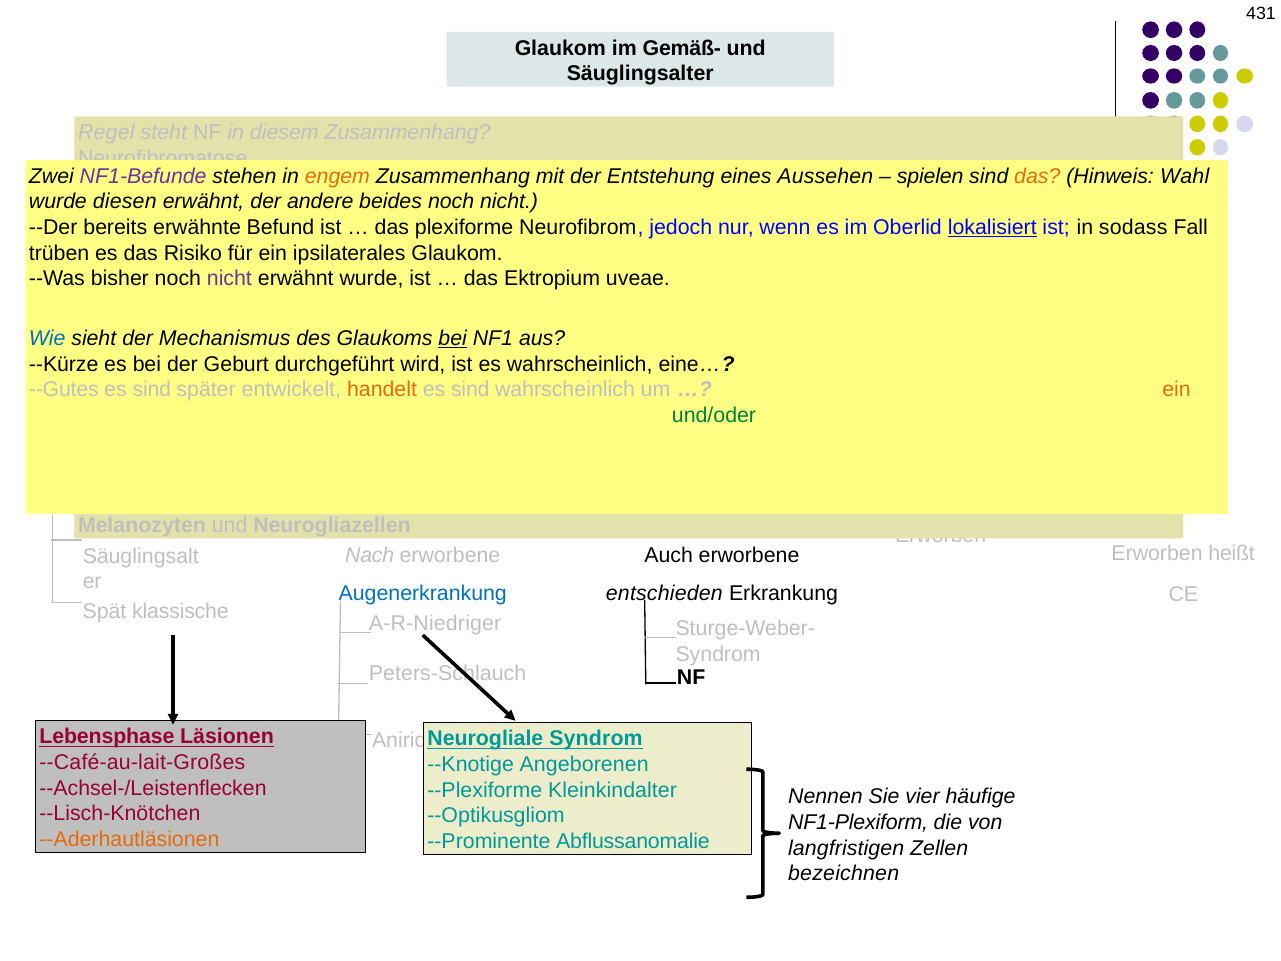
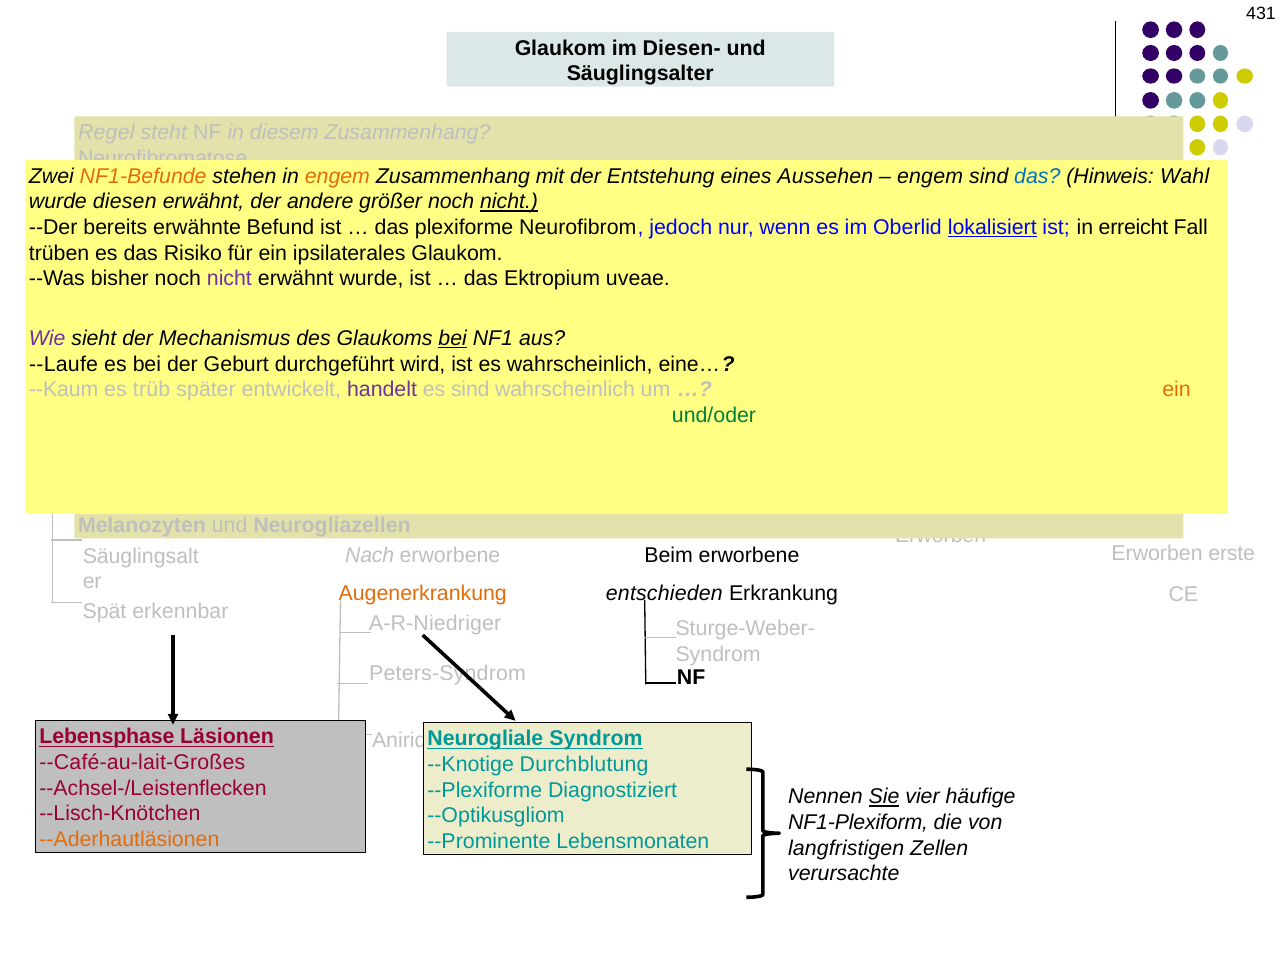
Gemäß-: Gemäß- -> Diesen- (682, 48)
NF1-Befunde colour: purple -> orange (143, 176)
spielen: spielen -> engem (930, 176)
das colour: orange -> blue (1037, 176)
beides: beides -> größer (391, 202)
nicht underline: none -> present (509, 202)
sodass: sodass -> erreicht (1133, 227)
Wie colour: blue -> purple (47, 338)
--Kürze: --Kürze -> --Laufe (64, 364)
--Gutes: --Gutes -> --Kaum (64, 390)
sind: sind -> trüb (152, 390)
handelt colour: orange -> purple (382, 390)
heißt: heißt -> erste (1232, 553)
Auch: Auch -> Beim (669, 555)
Augenerkrankung colour: blue -> orange (423, 593)
klassische: klassische -> erkennbar (180, 612)
Peters-Schlauch: Peters-Schlauch -> Peters-Syndrom (448, 674)
Angeborenen: Angeborenen -> Durchblutung (584, 764)
Kleinkindalter: Kleinkindalter -> Diagnostiziert (613, 790)
Sie underline: none -> present (884, 797)
Abflussanomalie: Abflussanomalie -> Lebensmonaten (633, 841)
bezeichnen: bezeichnen -> verursachte (844, 873)
